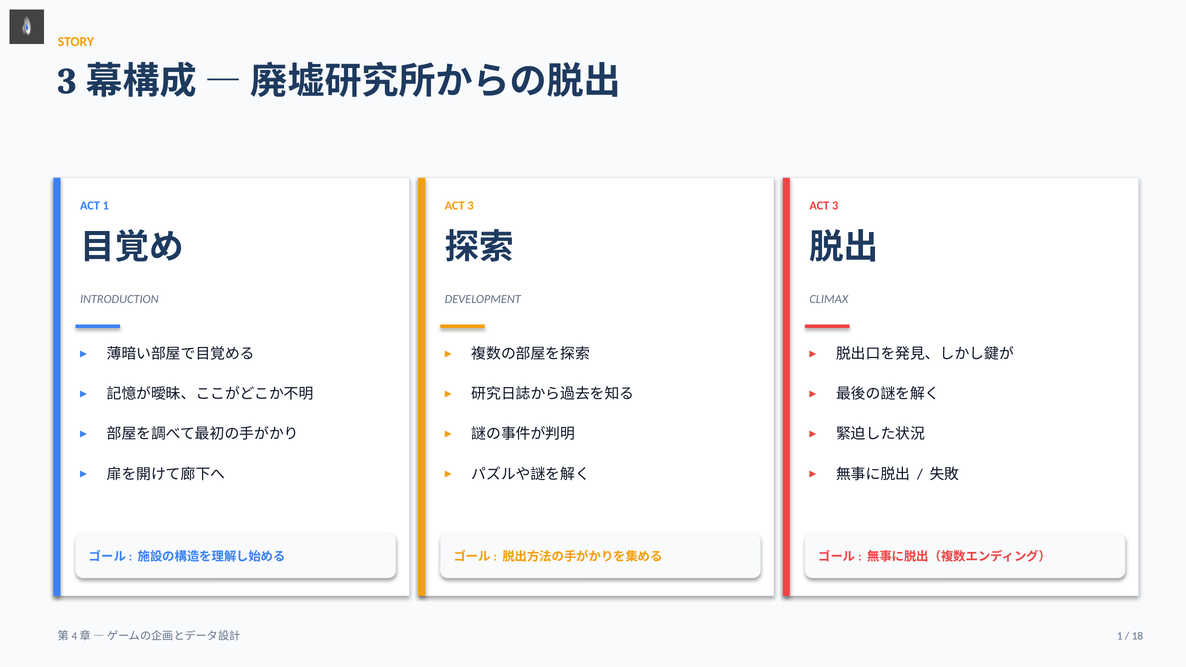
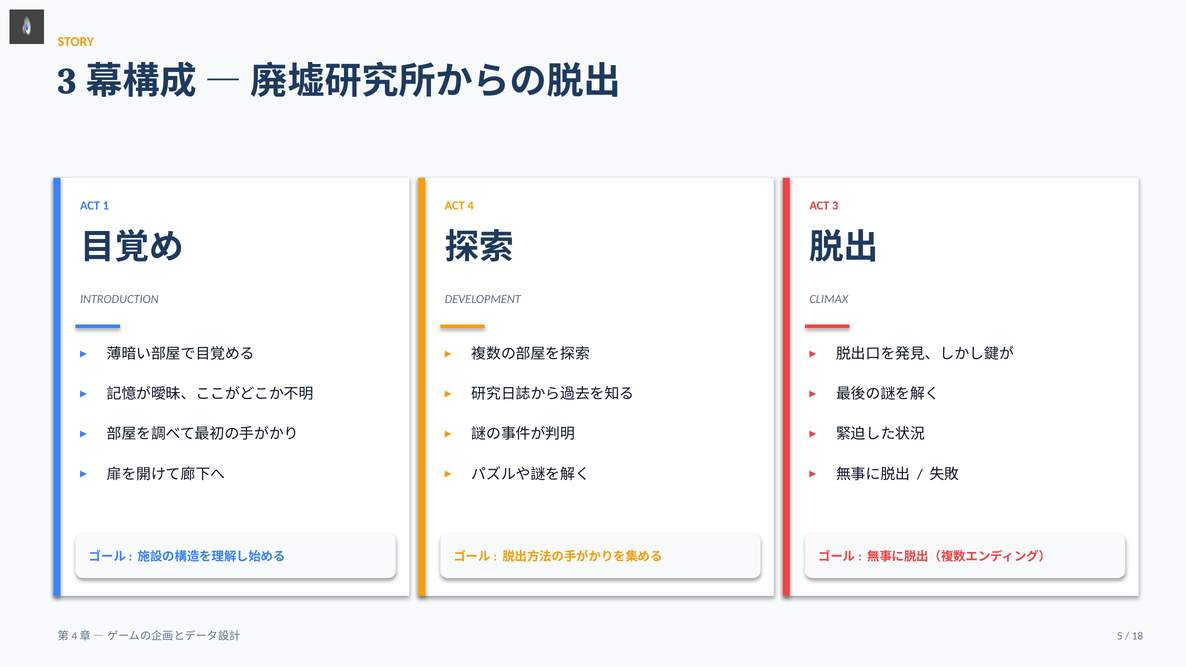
3: 3 -> 4 (471, 206)
1: 1 -> 5 (1120, 636)
